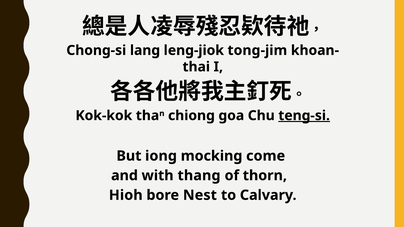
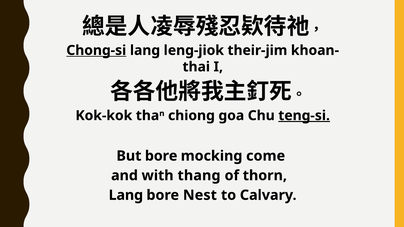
Chong-si underline: none -> present (96, 50)
tong-jim: tong-jim -> their-jim (257, 50)
But iong: iong -> bore (161, 156)
Hioh: Hioh -> Lang (126, 195)
